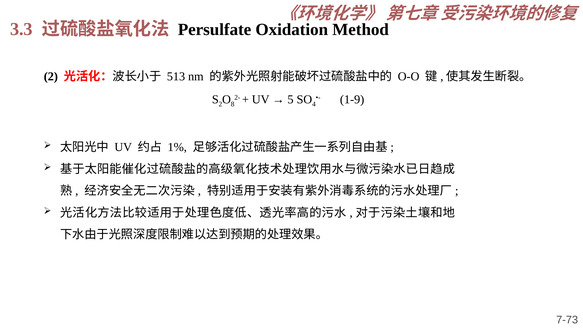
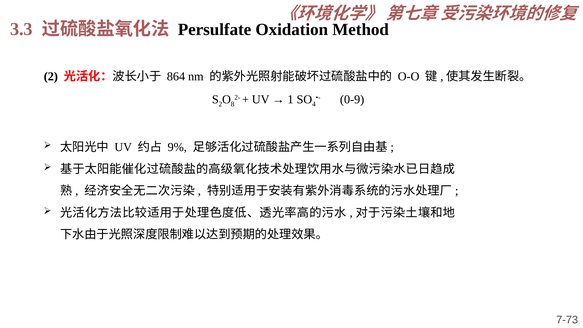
513: 513 -> 864 (176, 76)
5: 5 -> 1 (291, 99)
1-9: 1-9 -> 0-9 (352, 99)
1%: 1% -> 9% (177, 147)
